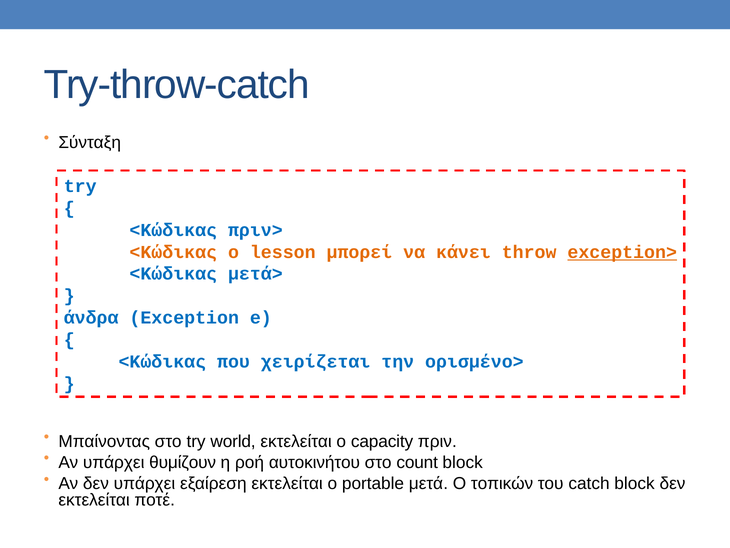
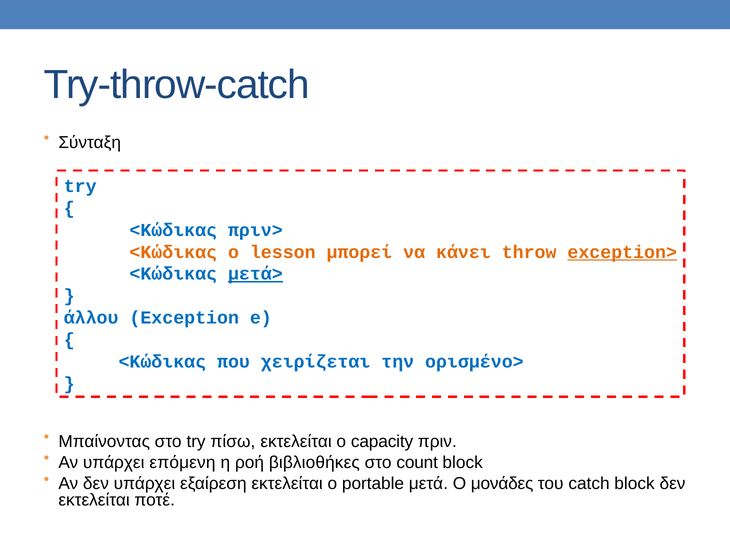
μετά> underline: none -> present (255, 274)
άνδρα: άνδρα -> άλλου (91, 317)
world: world -> πίσω (233, 441)
θυμίζουν: θυμίζουν -> επόμενη (182, 462)
αυτοκινήτου: αυτοκινήτου -> βιβλιοθήκες (314, 462)
τοπικών: τοπικών -> μονάδες (502, 483)
